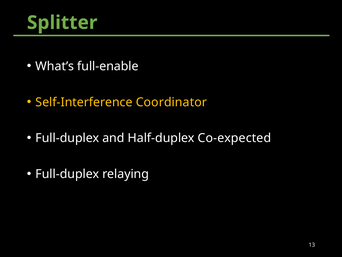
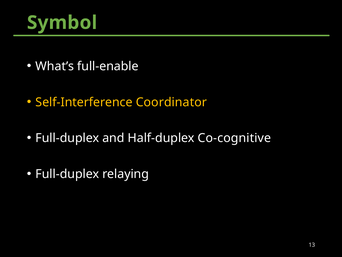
Splitter: Splitter -> Symbol (62, 23)
Co-expected: Co-expected -> Co-cognitive (234, 138)
